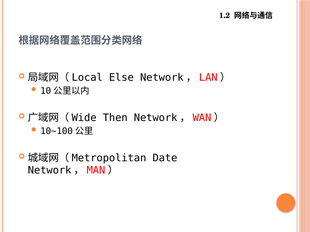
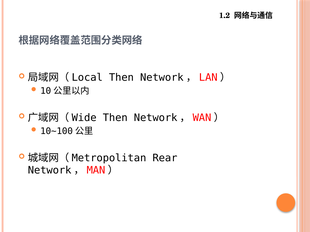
Else: Else -> Then (121, 78)
Date: Date -> Rear (165, 158)
